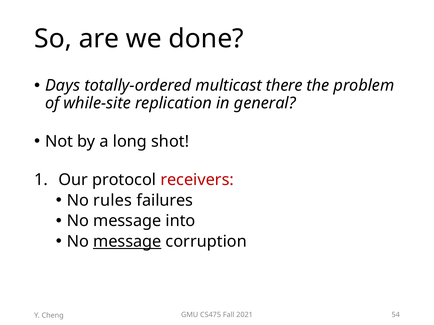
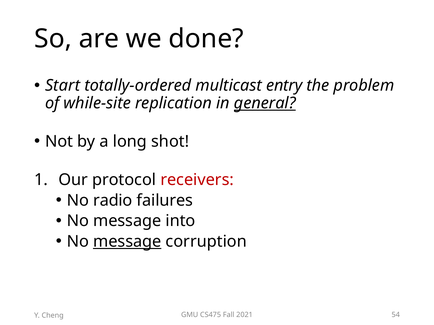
Days: Days -> Start (63, 86)
there: there -> entry (284, 86)
general underline: none -> present (265, 103)
rules: rules -> radio (113, 201)
